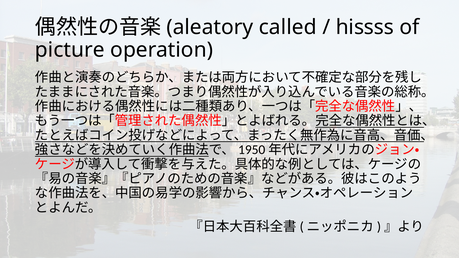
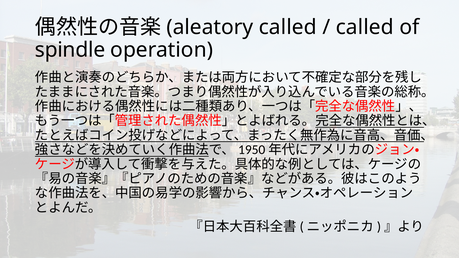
hissss: hissss -> called (365, 27)
picture: picture -> spindle (70, 50)
